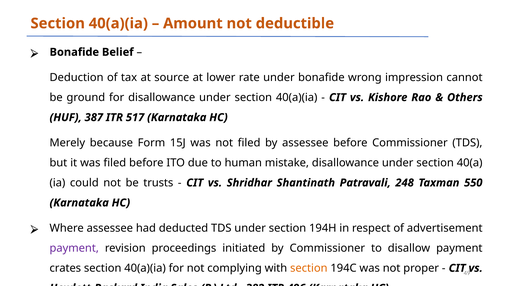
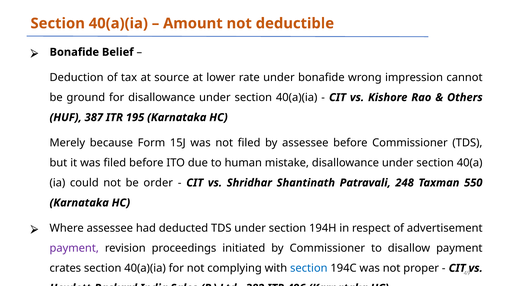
517: 517 -> 195 (135, 118)
trusts: trusts -> order (158, 183)
section colour: orange -> blue (309, 268)
